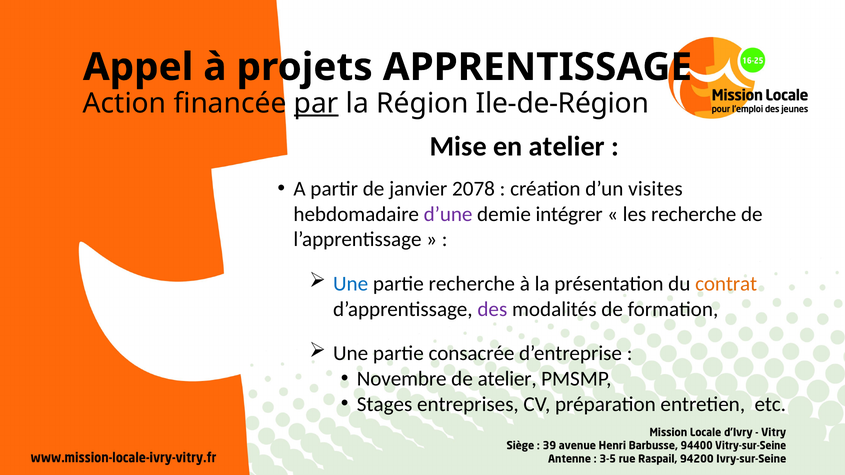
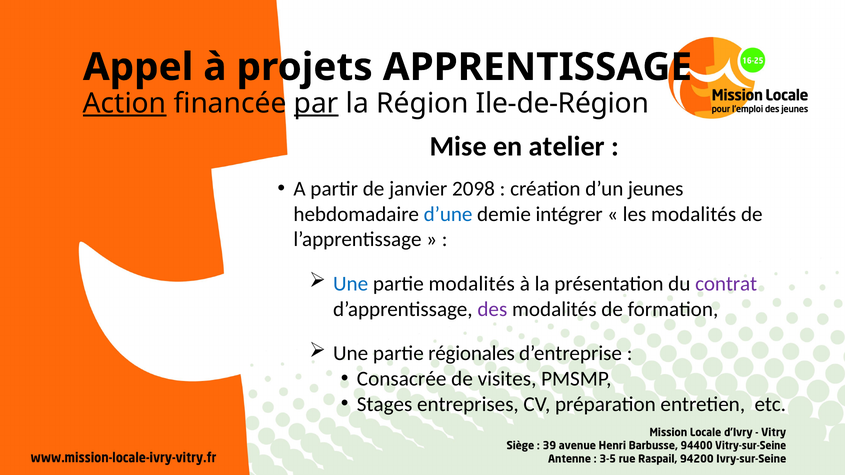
Action underline: none -> present (125, 103)
2078: 2078 -> 2098 (474, 189)
visites: visites -> jeunes (656, 189)
d’une colour: purple -> blue (448, 214)
les recherche: recherche -> modalités (694, 214)
partie recherche: recherche -> modalités (472, 284)
contrat colour: orange -> purple (726, 284)
consacrée: consacrée -> régionales (472, 354)
Novembre: Novembre -> Consacrée (402, 379)
de atelier: atelier -> visites (507, 379)
